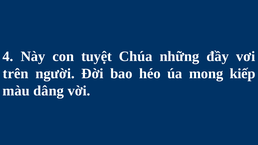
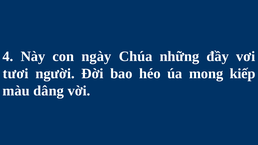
tuyệt: tuyệt -> ngày (96, 56)
trên: trên -> tươi (16, 74)
